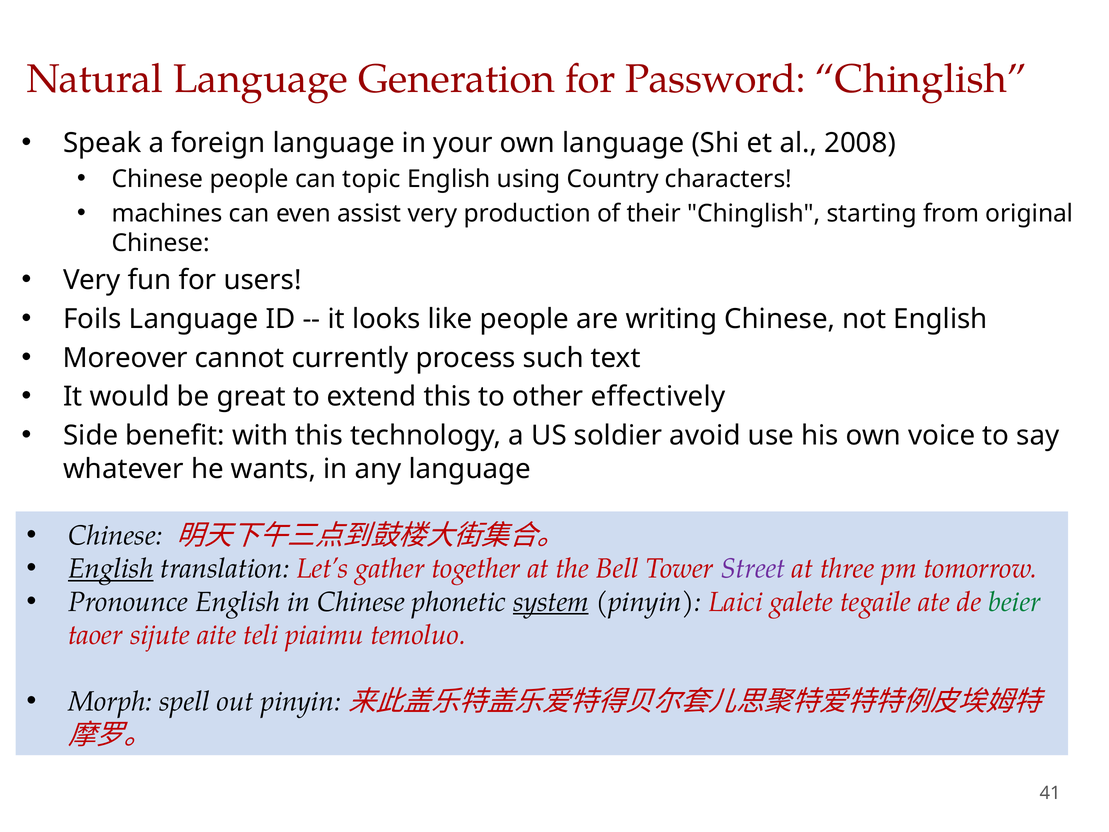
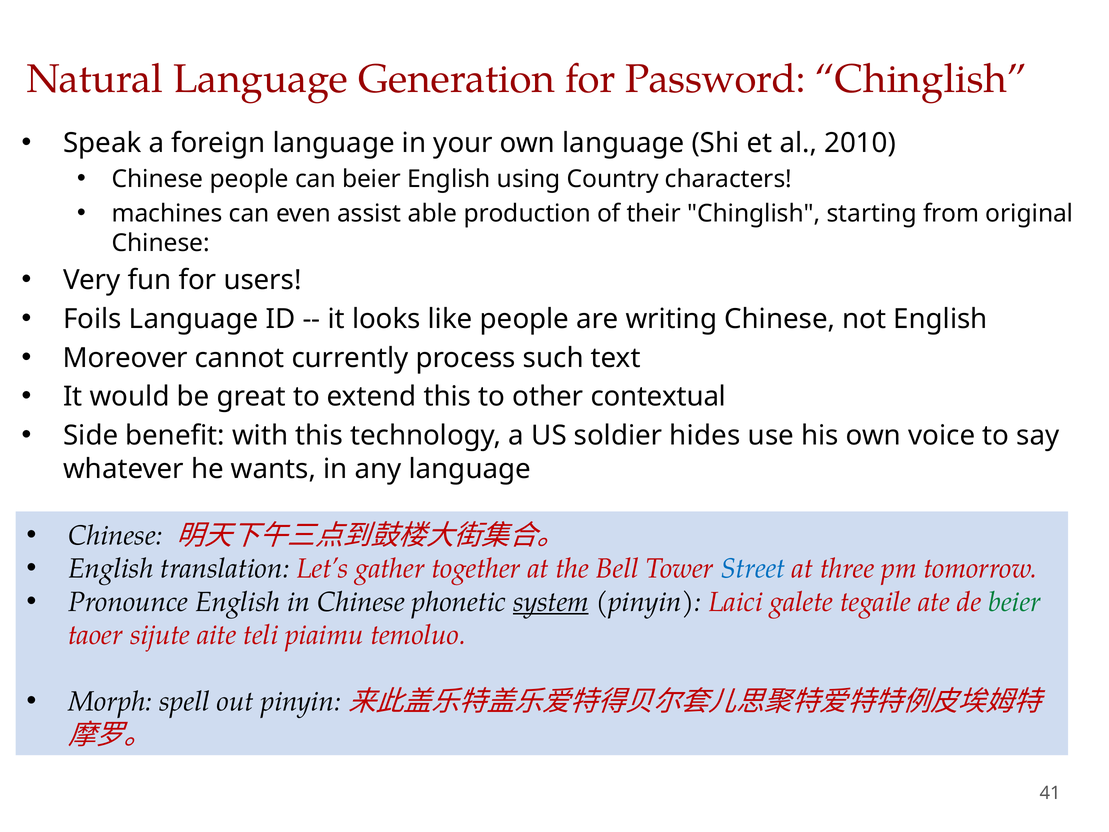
2008: 2008 -> 2010 (860, 143)
can topic: topic -> beier (372, 179)
assist very: very -> able (433, 213)
effectively: effectively -> contextual (658, 397)
avoid: avoid -> hides (705, 435)
English underline: present -> none (111, 569)
Street colour: purple -> blue (753, 569)
